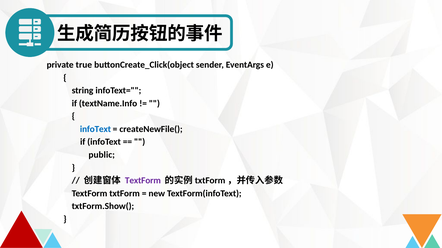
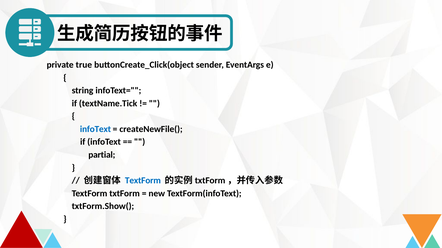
textName.Info: textName.Info -> textName.Tick (108, 104)
public: public -> partial (102, 155)
TextForm colour: purple -> blue (143, 181)
